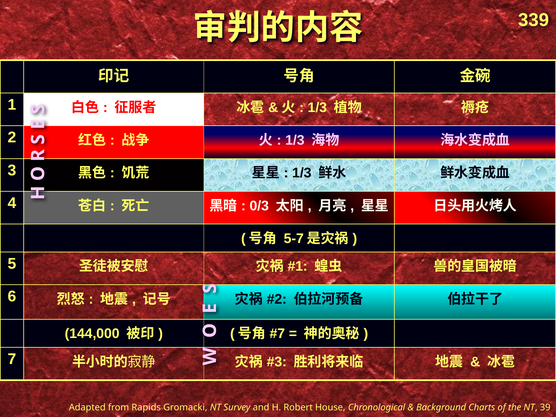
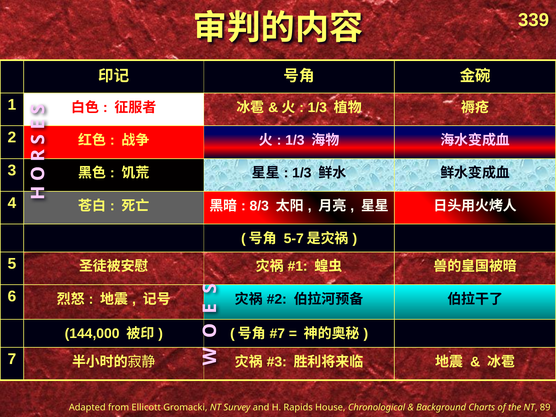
0/3: 0/3 -> 8/3 (259, 206)
Rapids: Rapids -> Ellicott (146, 407)
Robert: Robert -> Rapids (298, 407)
39: 39 -> 89 (545, 407)
